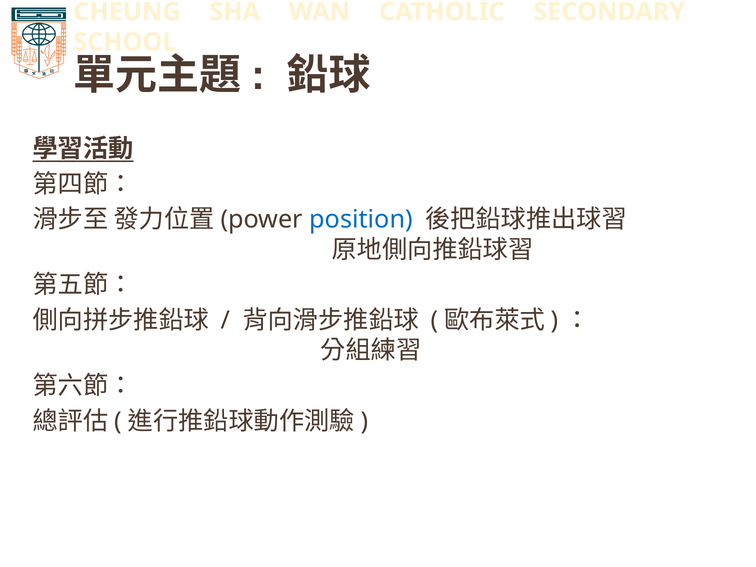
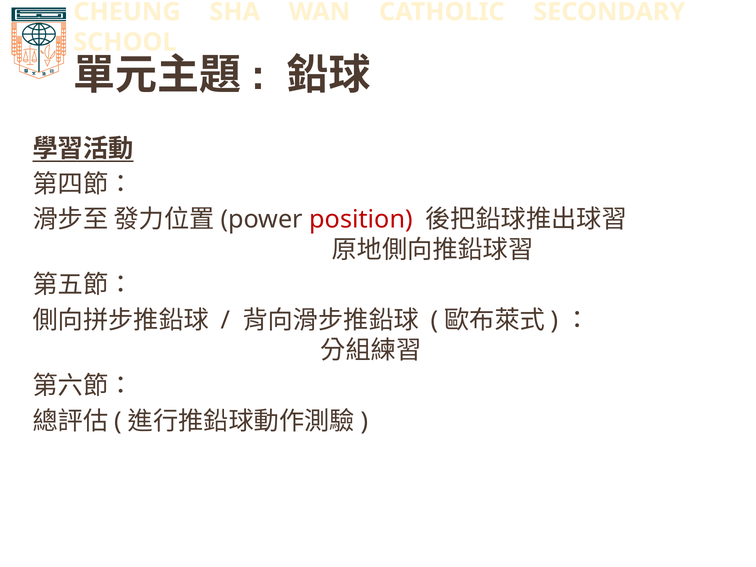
position colour: blue -> red (361, 220)
